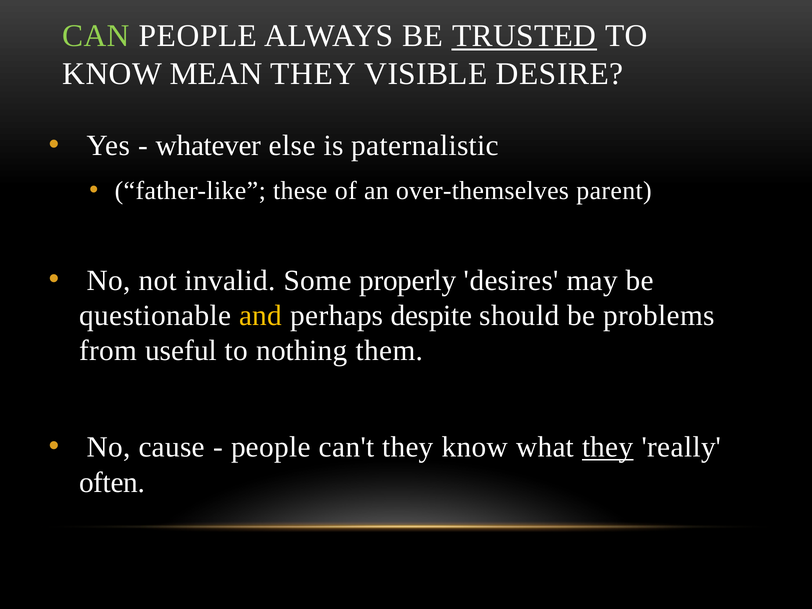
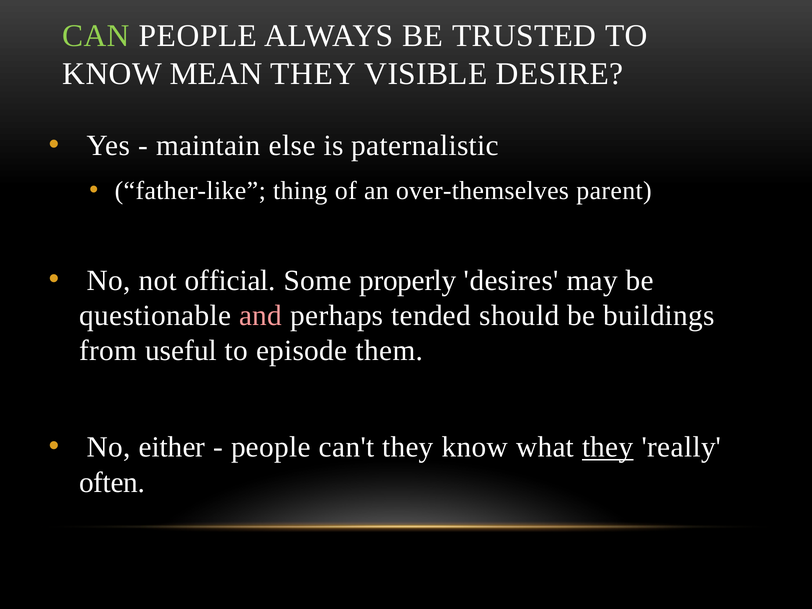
TRUSTED underline: present -> none (524, 36)
whatever: whatever -> maintain (208, 146)
these: these -> thing (300, 191)
invalid: invalid -> official (230, 280)
and colour: yellow -> pink (261, 316)
despite: despite -> tended (431, 316)
problems: problems -> buildings (659, 316)
nothing: nothing -> episode (302, 351)
cause: cause -> either (172, 447)
